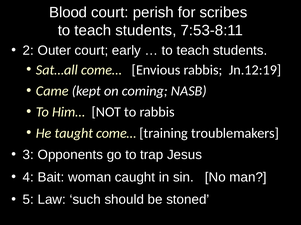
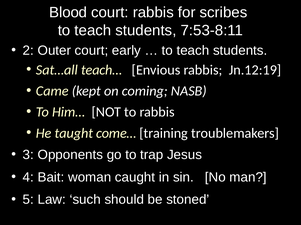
court perish: perish -> rabbis (153, 12)
Sat…all come…: come… -> teach… (102, 70)
